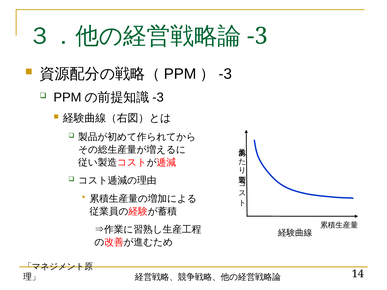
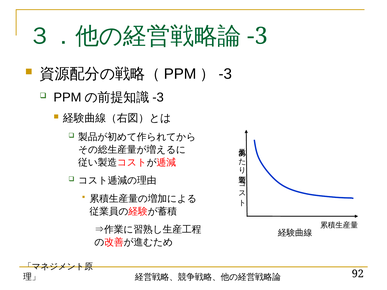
14: 14 -> 92 (358, 274)
